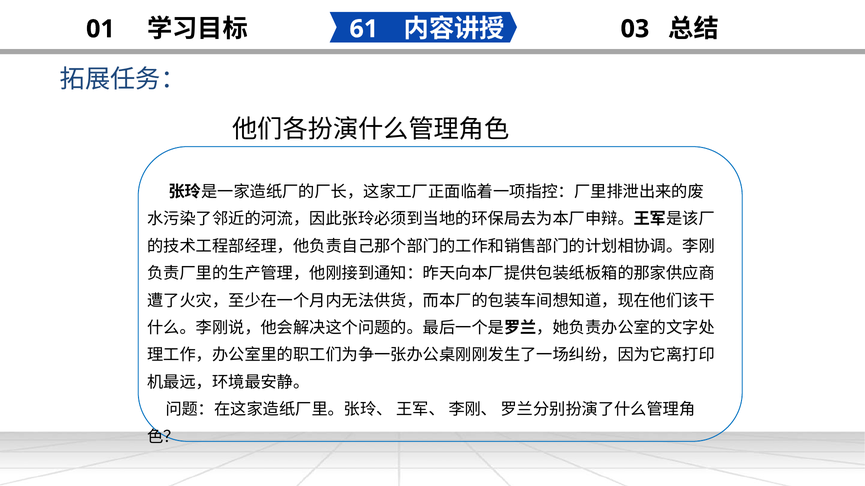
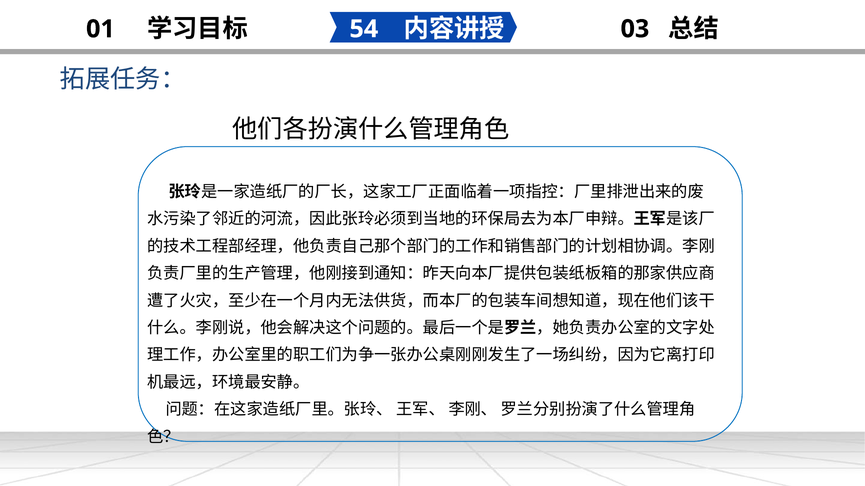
61: 61 -> 54 (364, 29)
